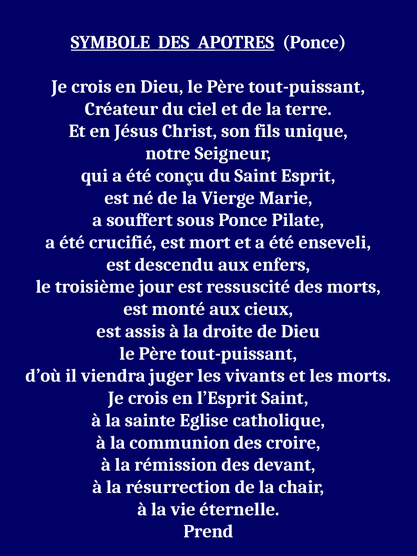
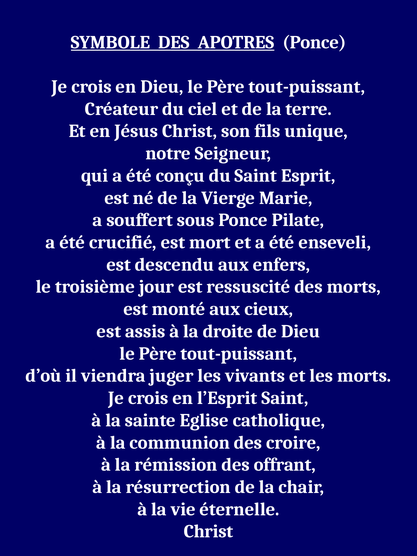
devant: devant -> offrant (285, 465)
Prend: Prend -> Christ (208, 532)
